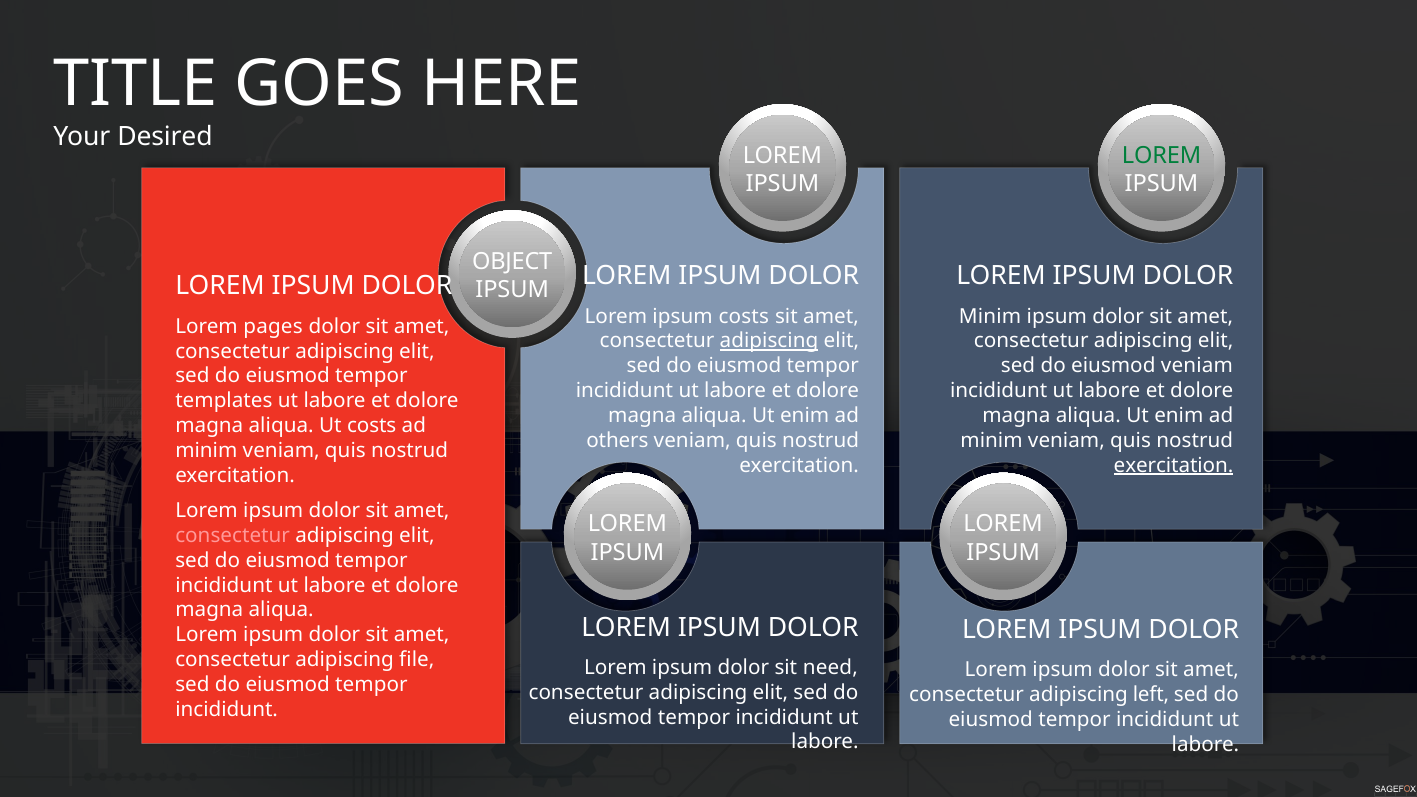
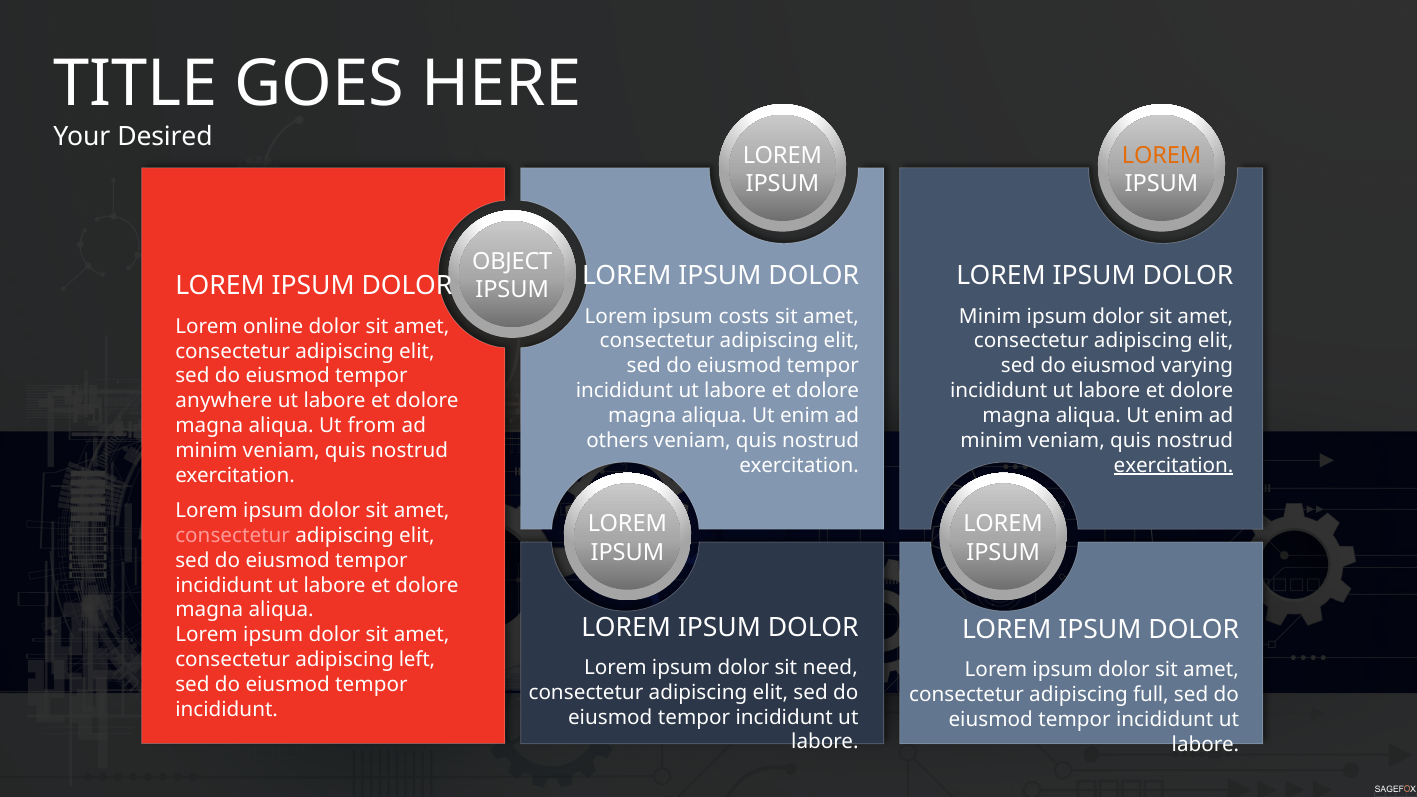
LOREM colour: green -> orange (1162, 155)
pages: pages -> online (273, 327)
adipiscing underline: present -> none (769, 341)
eiusmod veniam: veniam -> varying (1197, 366)
templates: templates -> anywhere (224, 401)
Ut costs: costs -> from (372, 426)
file: file -> left (417, 660)
left: left -> full (1151, 695)
